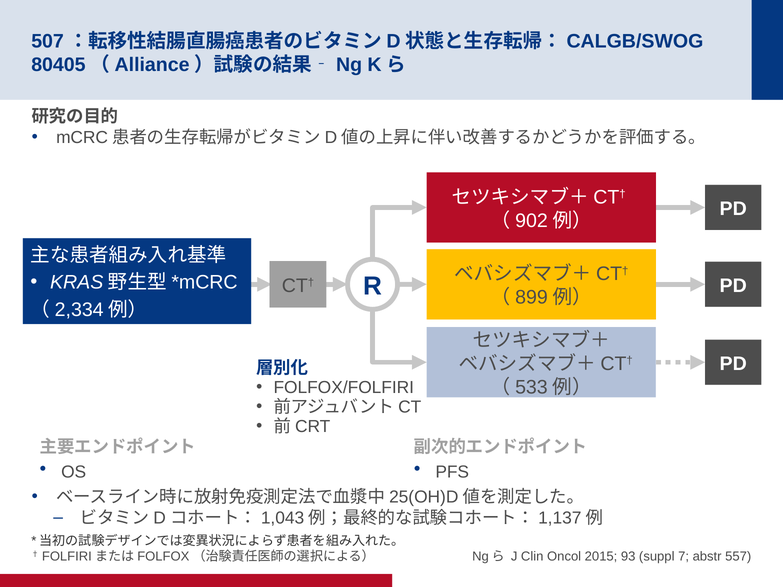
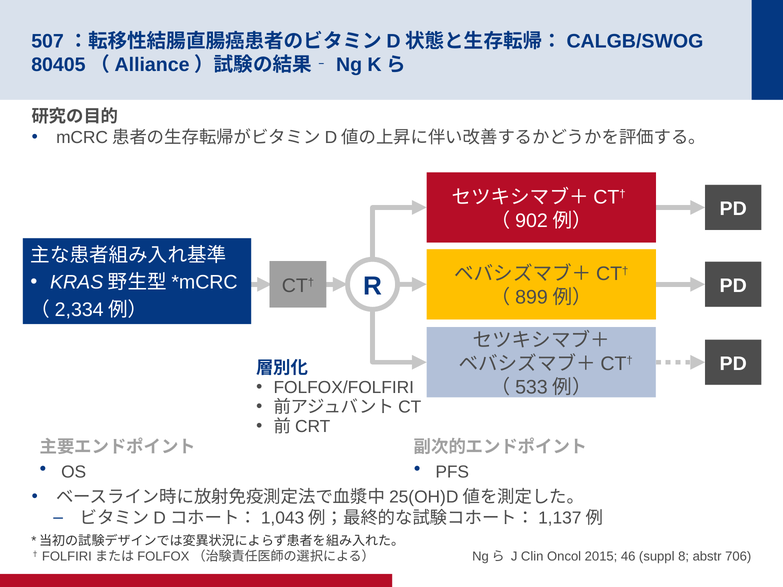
93: 93 -> 46 (628, 557)
7: 7 -> 8 (684, 557)
557: 557 -> 706 (738, 557)
